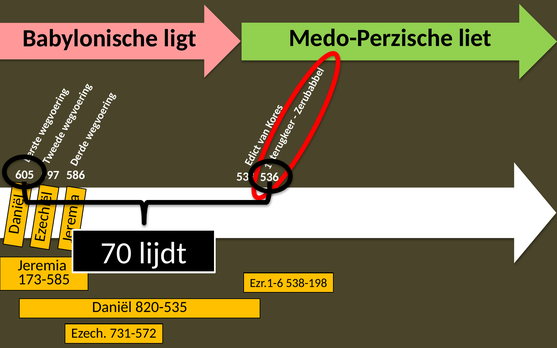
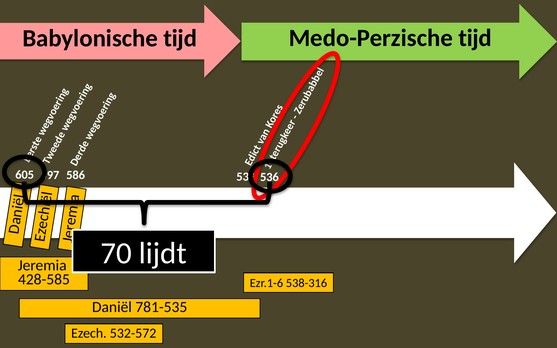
Medo-Perzische liet: liet -> tijd (475, 38)
Babylonische ligt: ligt -> tijd (180, 38)
173-585: 173-585 -> 428-585 (44, 280)
538-198: 538-198 -> 538-316 (306, 283)
820-535: 820-535 -> 781-535 (161, 307)
731-572: 731-572 -> 532-572 (133, 333)
